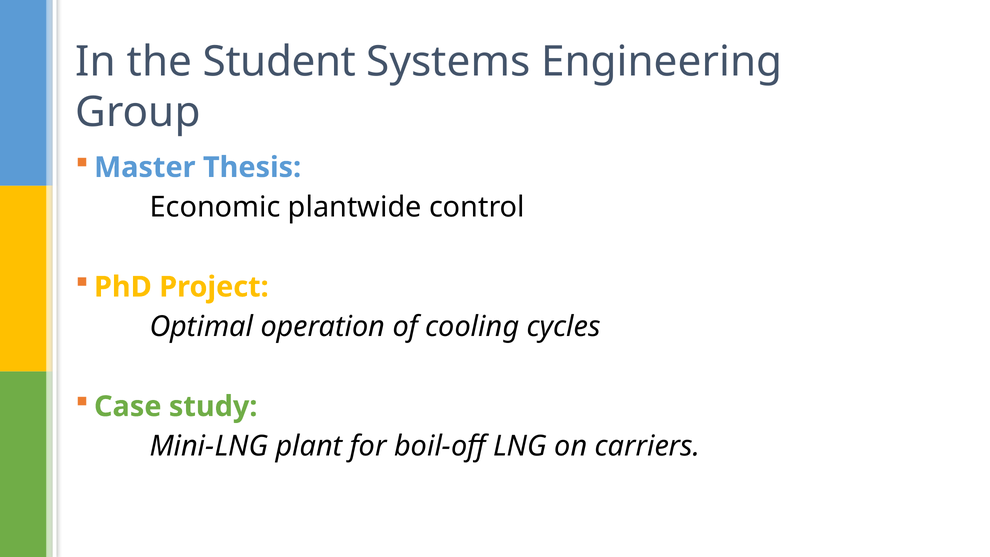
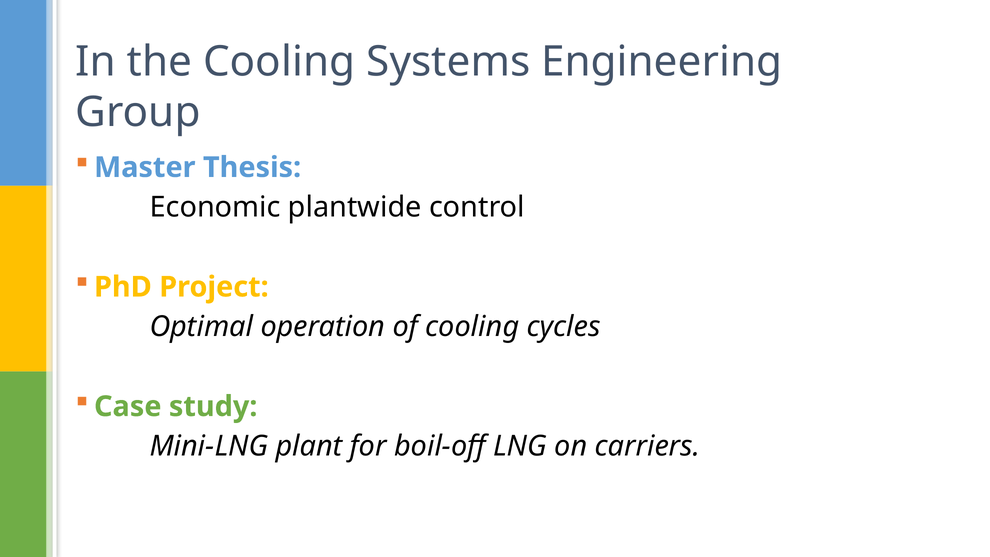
the Student: Student -> Cooling (279, 62)
